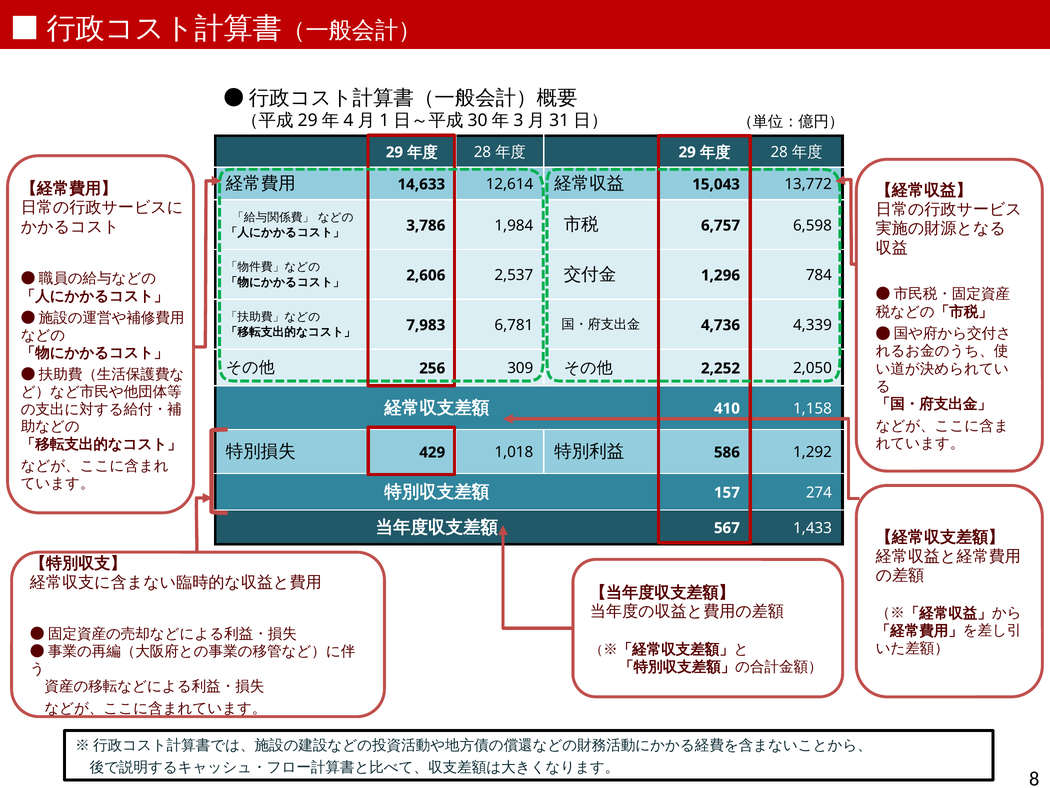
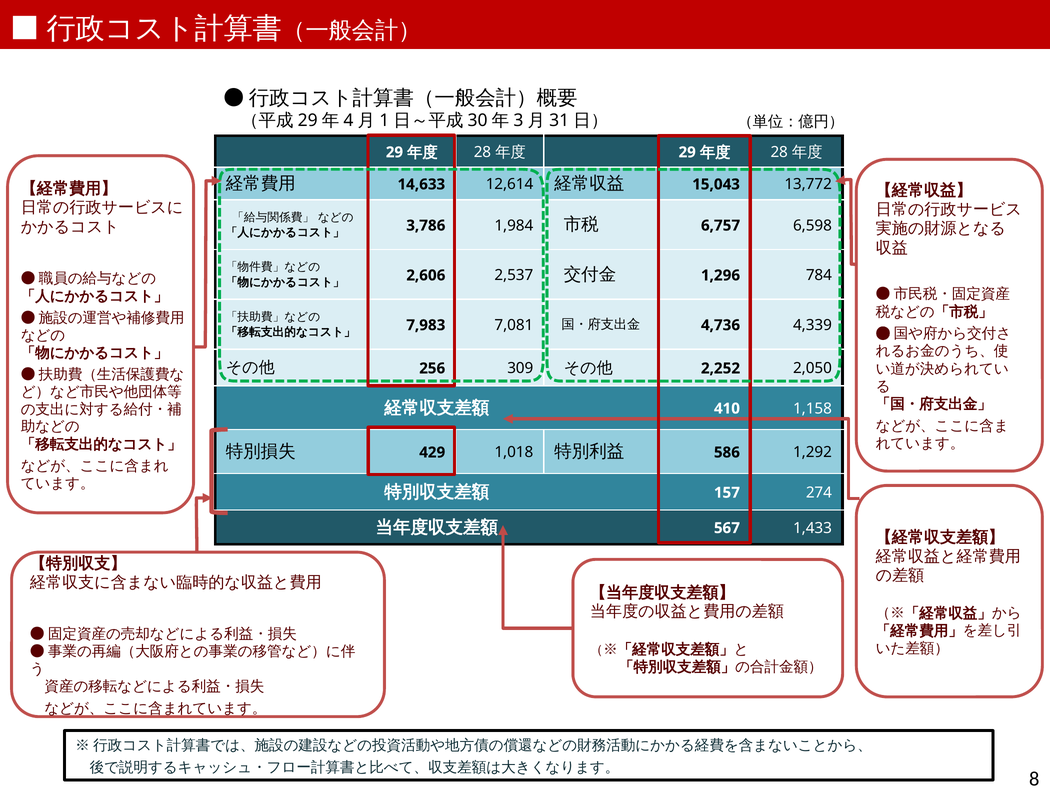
6,781: 6,781 -> 7,081 (514, 325)
